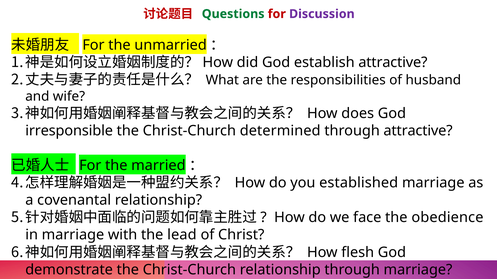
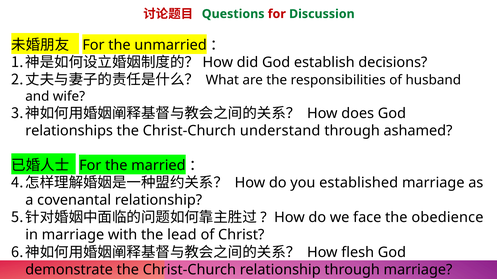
Discussion colour: purple -> green (322, 14)
establish attractive: attractive -> decisions (393, 63)
irresponsible: irresponsible -> relationships (69, 131)
determined: determined -> understand (280, 131)
through attractive: attractive -> ashamed (418, 131)
